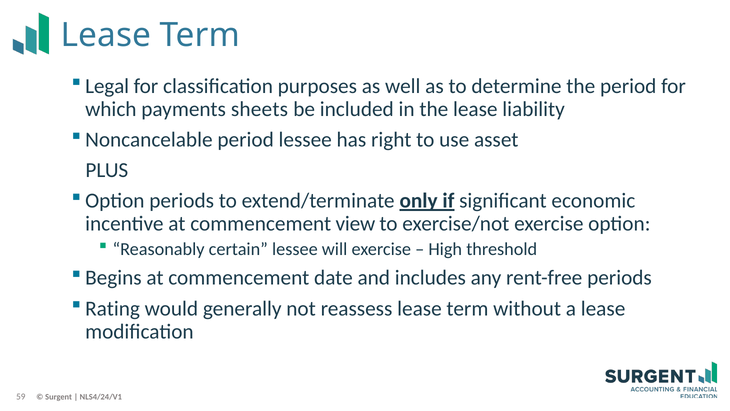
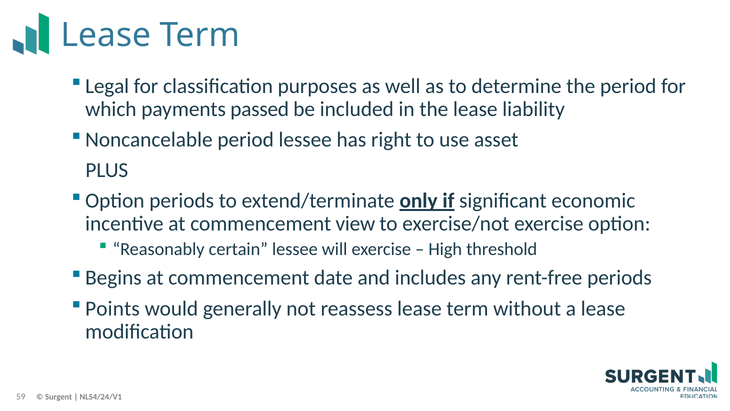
sheets: sheets -> passed (260, 109)
Rating: Rating -> Points (112, 308)
